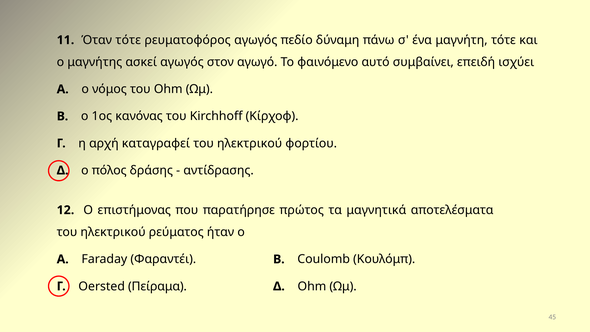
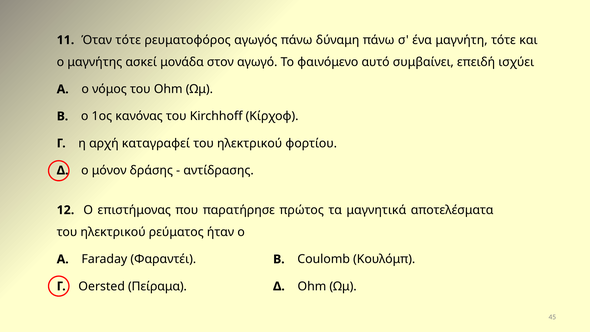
αγωγός πεδίο: πεδίο -> πάνω (297, 40)
ασκεί αγωγός: αγωγός -> μονάδα (182, 62)
πόλος: πόλος -> μόνον (109, 170)
